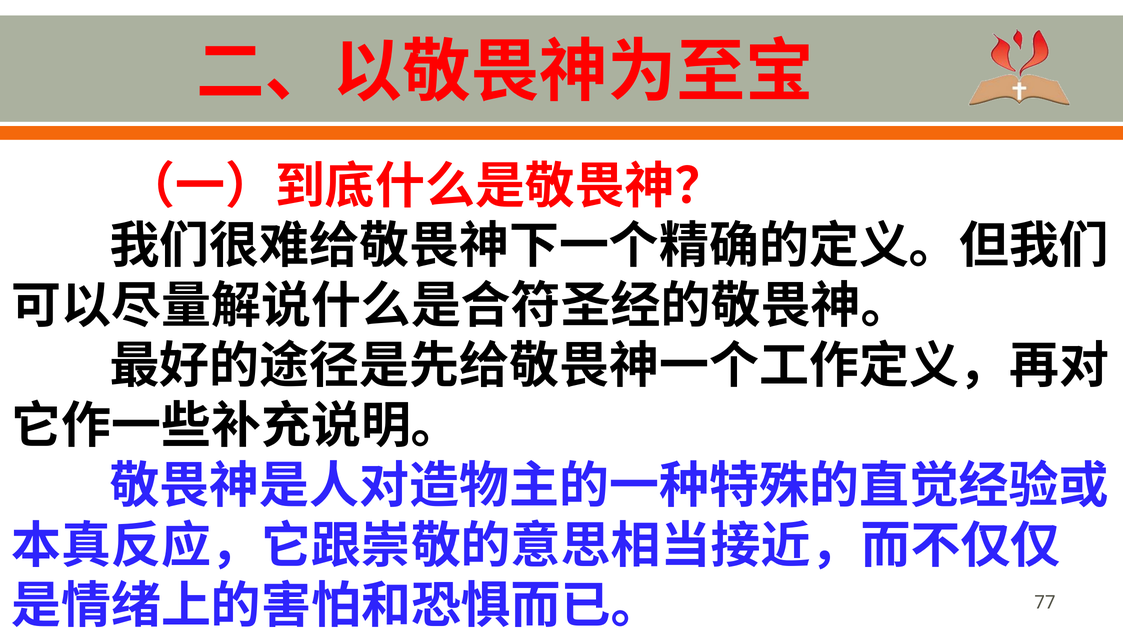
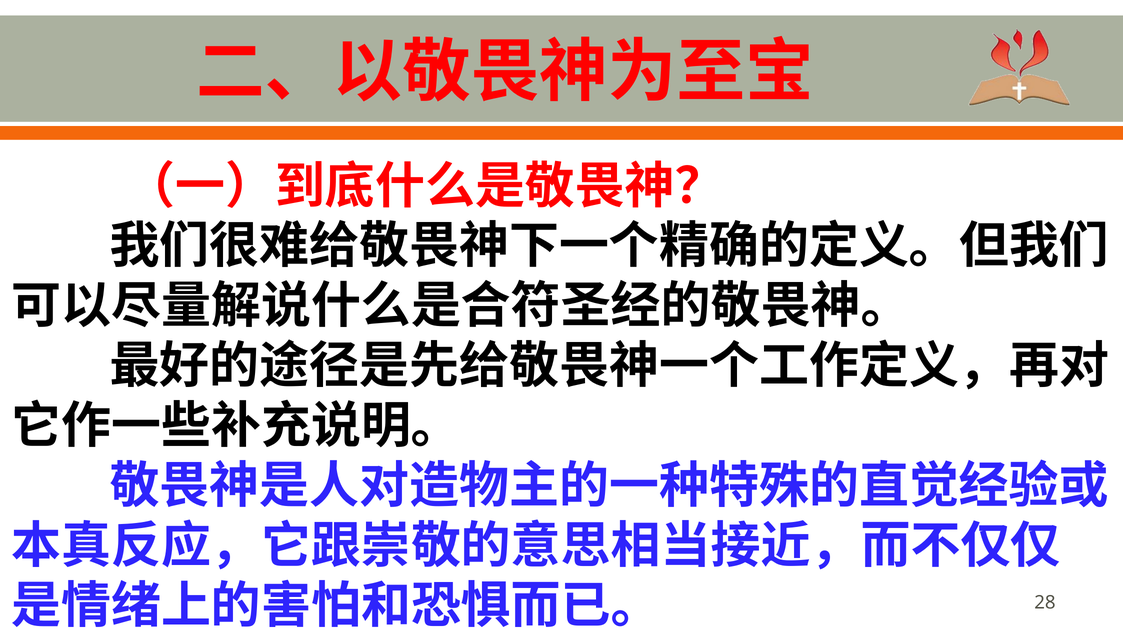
77: 77 -> 28 (1045, 602)
